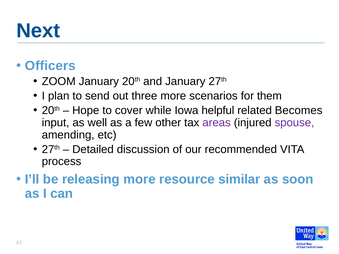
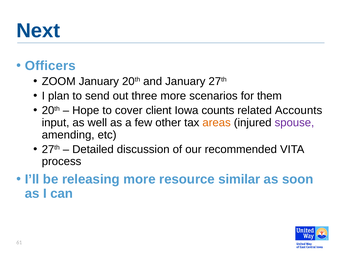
while: while -> client (159, 111)
helpful: helpful -> counts (218, 111)
Becomes: Becomes -> Accounts (299, 111)
areas colour: purple -> orange (217, 123)
